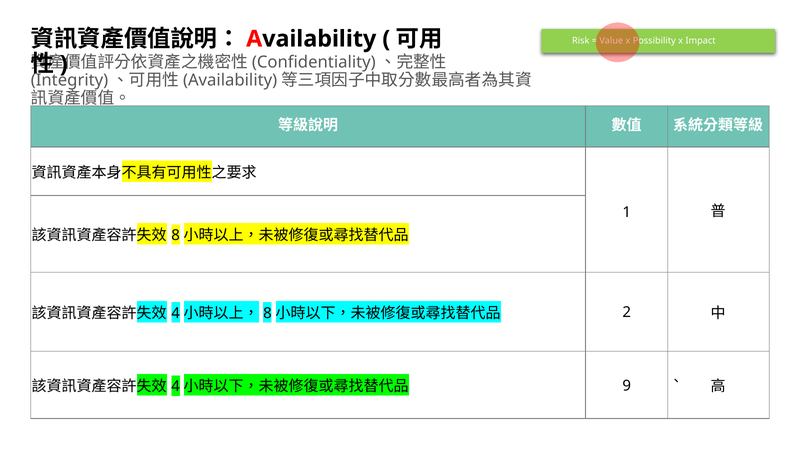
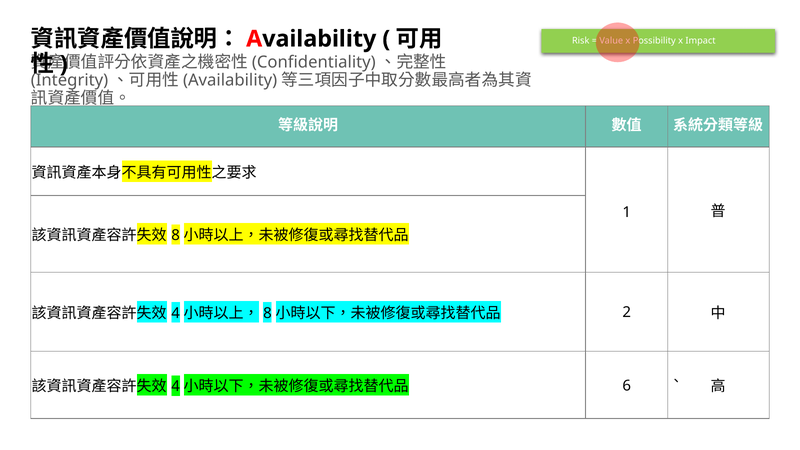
9: 9 -> 6 (627, 386)
